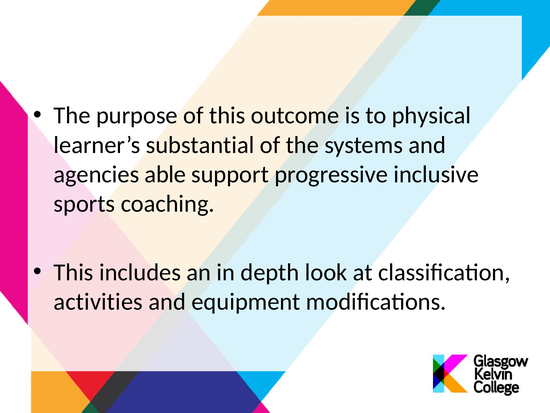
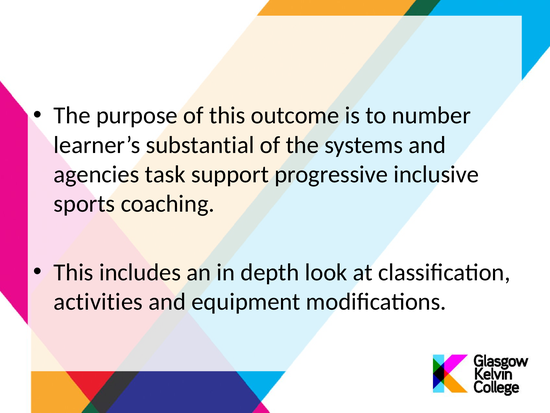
physical: physical -> number (431, 115)
able: able -> task (165, 174)
